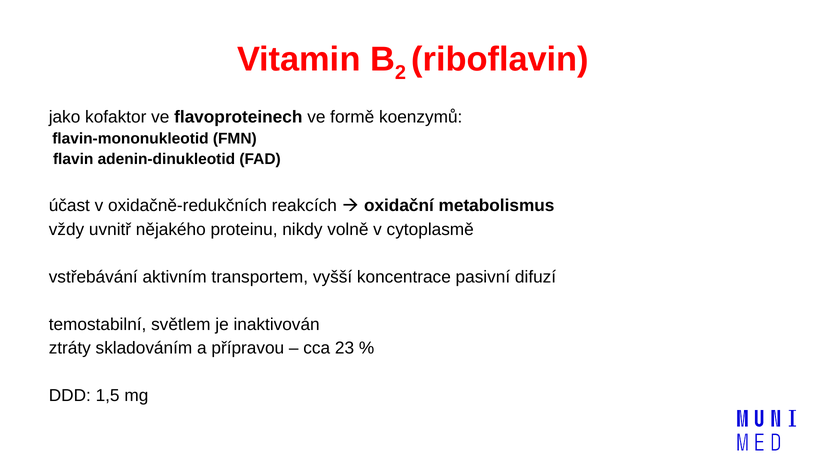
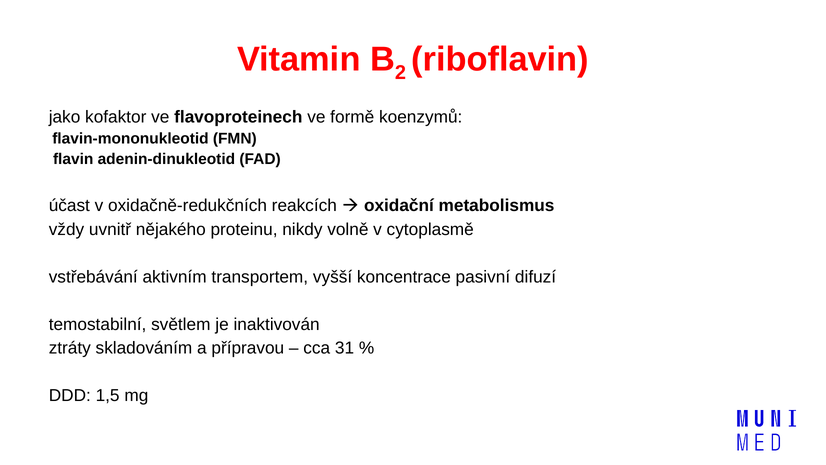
23: 23 -> 31 (345, 348)
